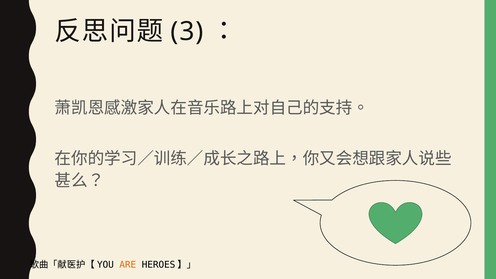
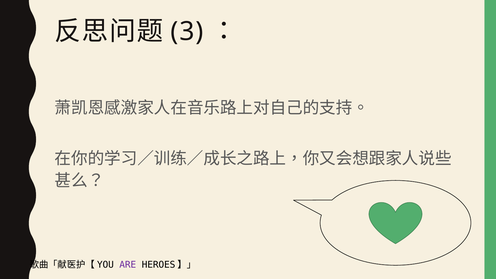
ARE colour: orange -> purple (128, 265)
